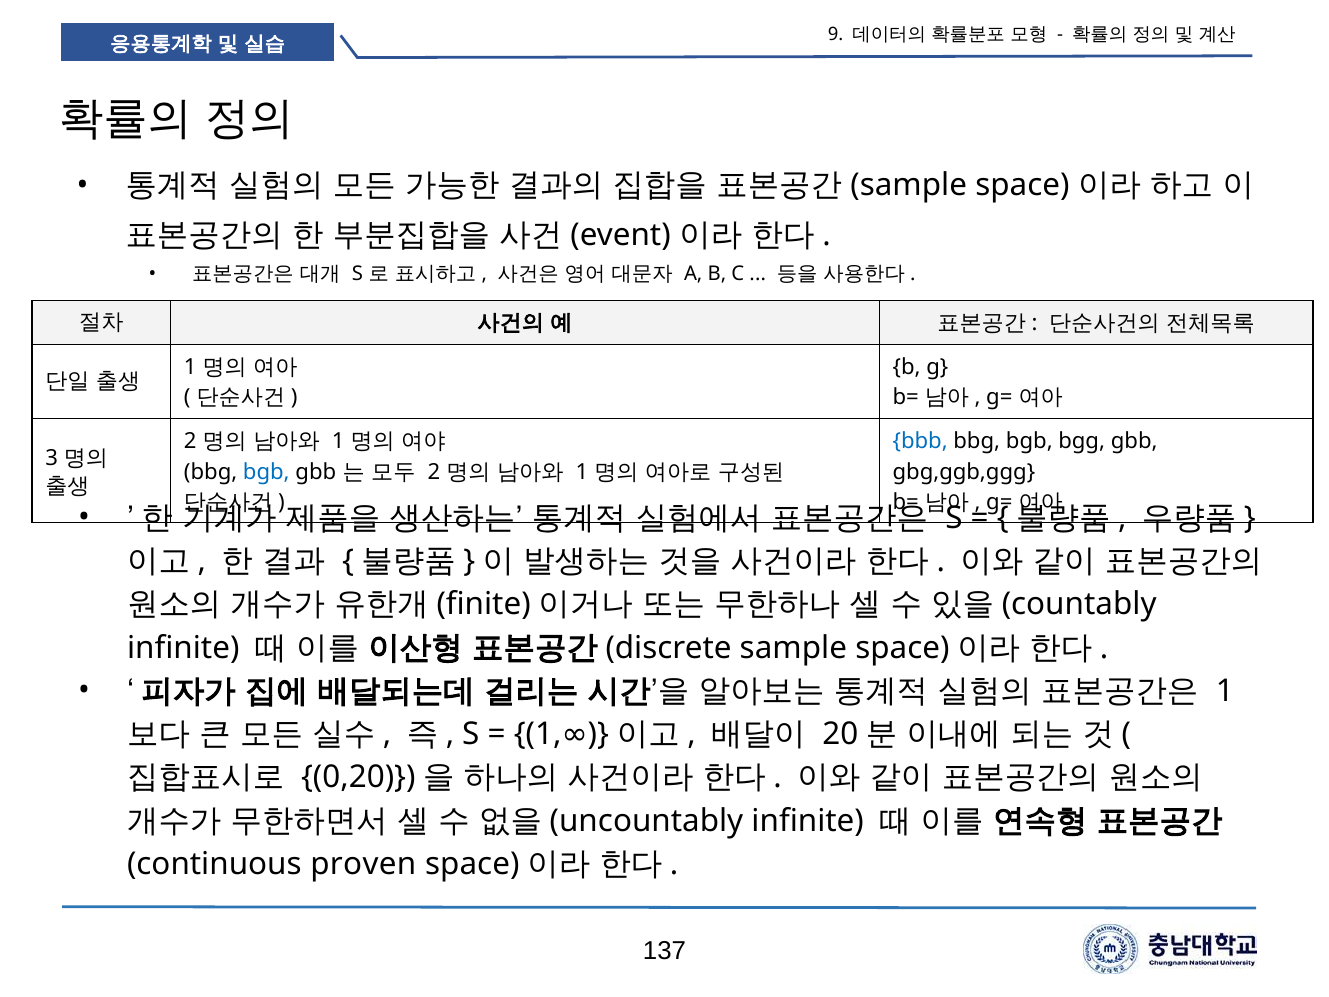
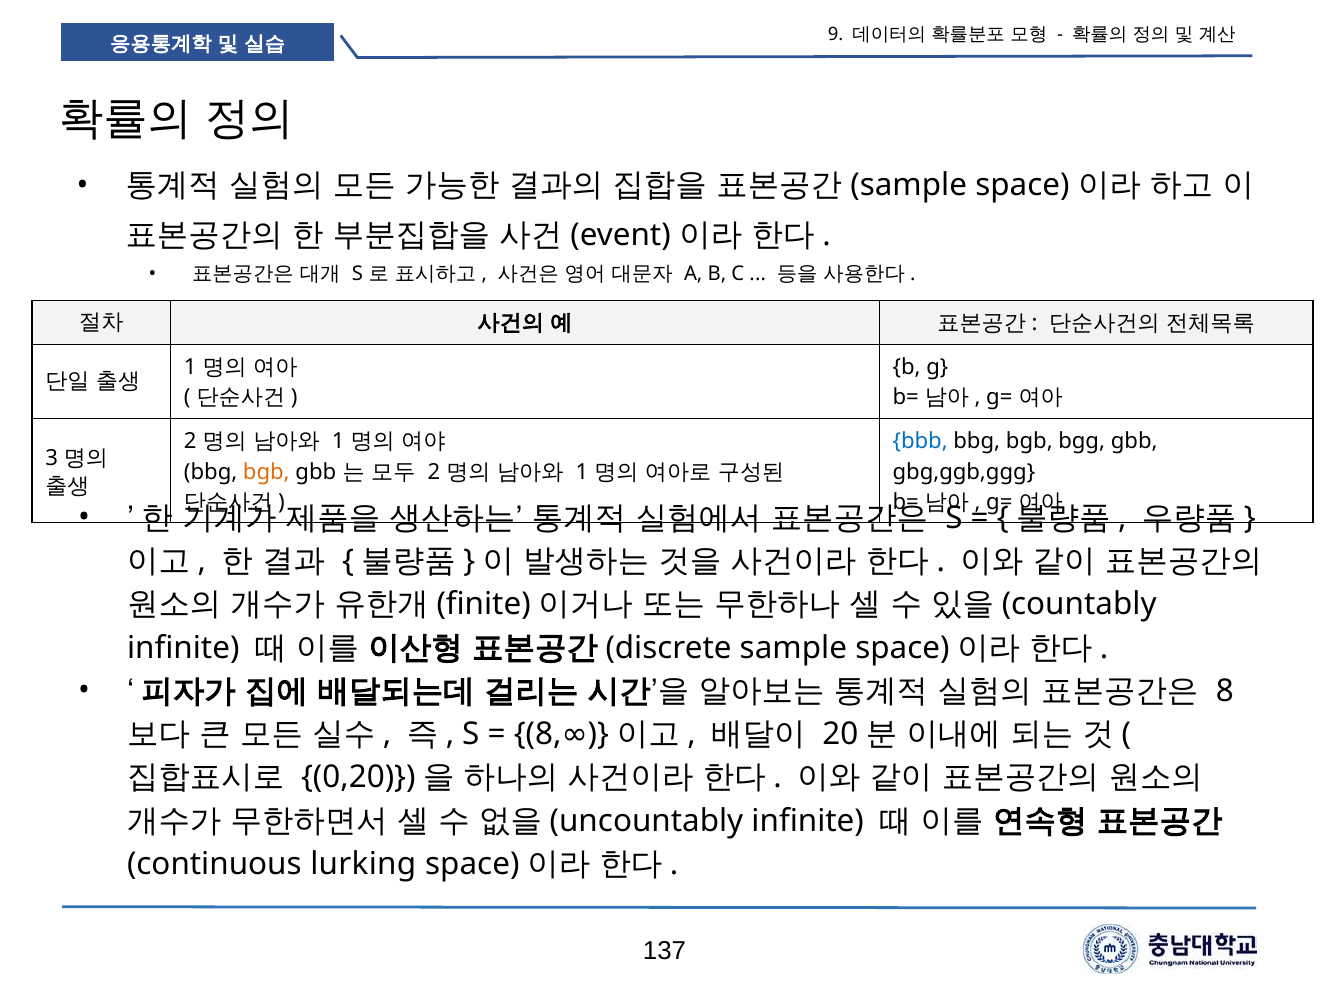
bgb colour: blue -> orange (266, 472)
1: 1 -> 8 (1225, 691)
1: 1 -> 8 (538, 734)
proven: proven -> lurking (363, 864)
